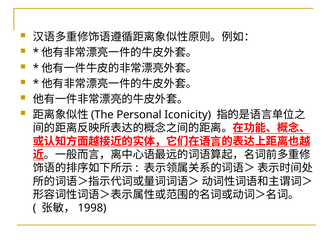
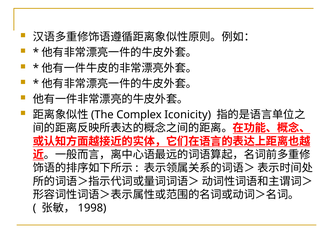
Personal: Personal -> Complex (139, 115)
